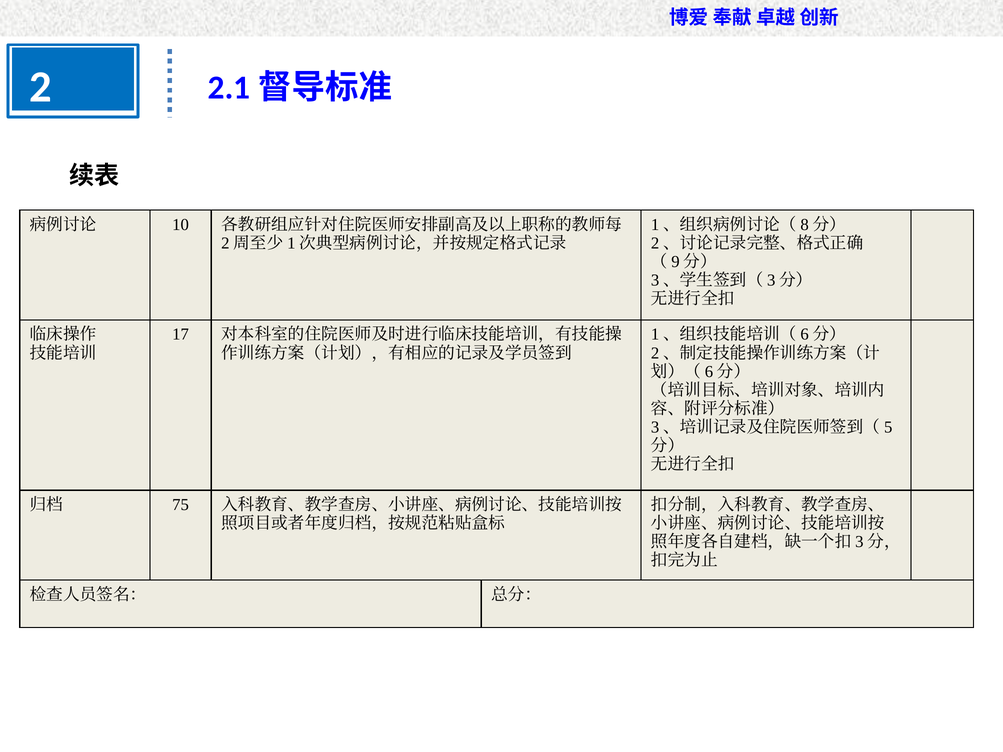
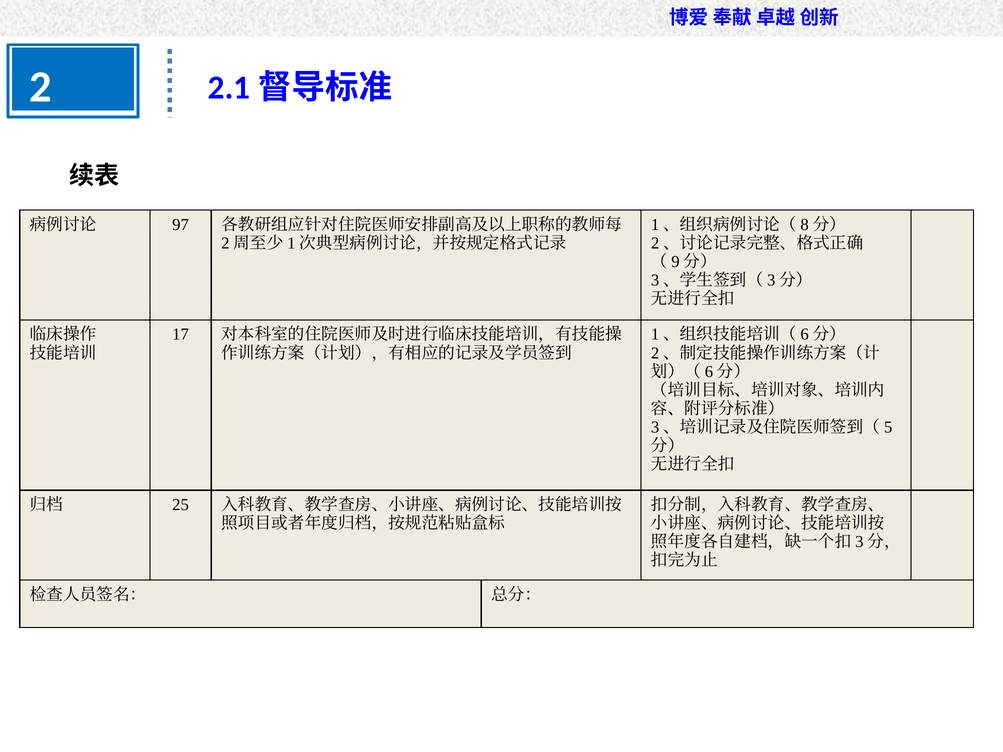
10: 10 -> 97 (181, 225)
75: 75 -> 25 (181, 505)
